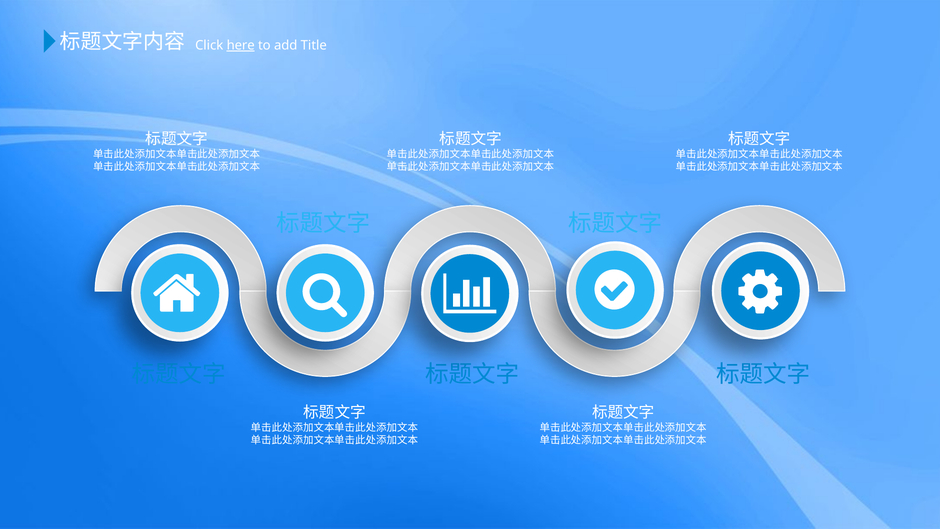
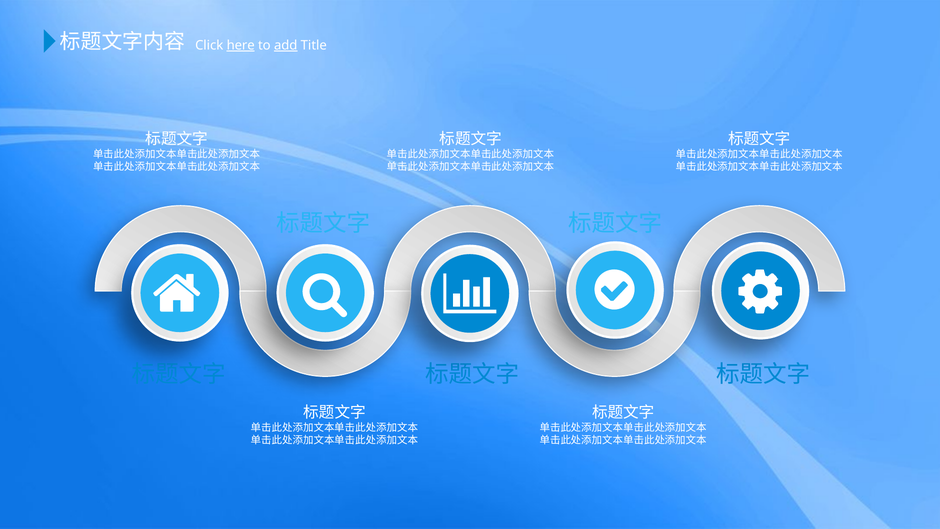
add underline: none -> present (286, 45)
